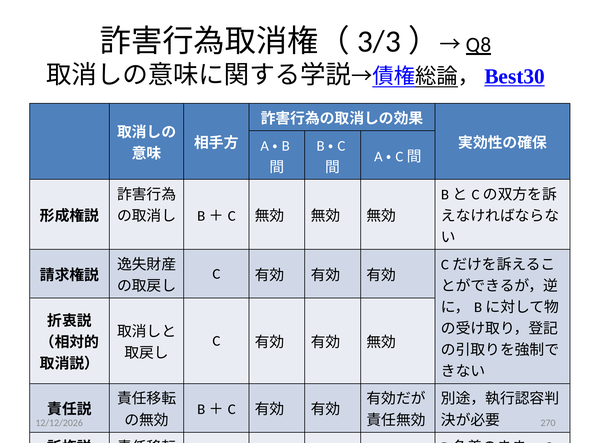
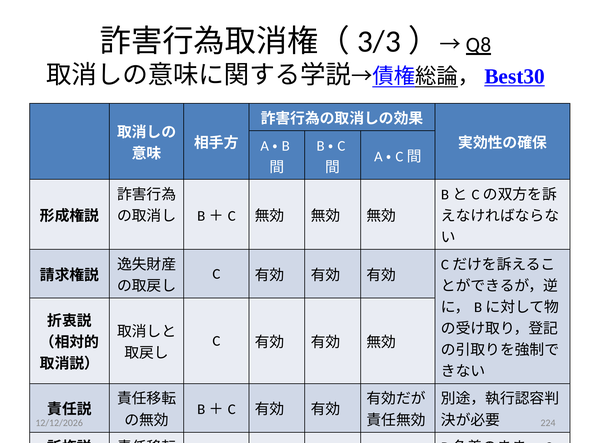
270: 270 -> 224 (548, 423)
